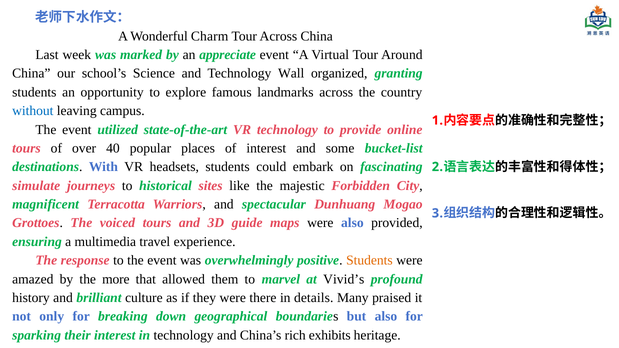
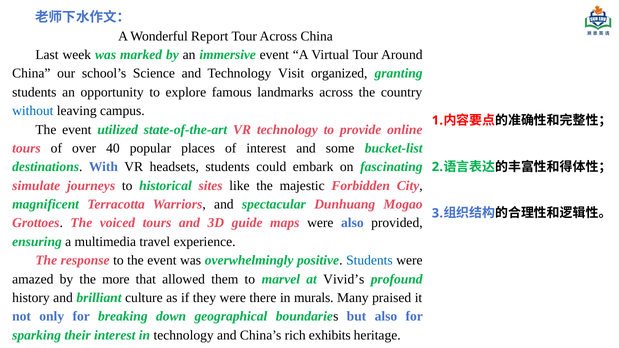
Charm: Charm -> Report (210, 36)
appreciate: appreciate -> immersive (228, 55)
Wall: Wall -> Visit (291, 74)
Students colour: orange -> blue (369, 261)
details: details -> murals (314, 298)
